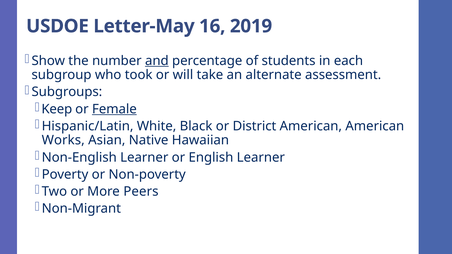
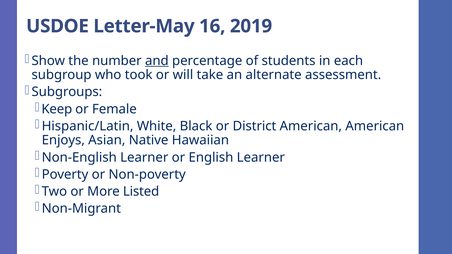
Female underline: present -> none (114, 109)
Works: Works -> Enjoys (63, 140)
Peers: Peers -> Listed (141, 192)
